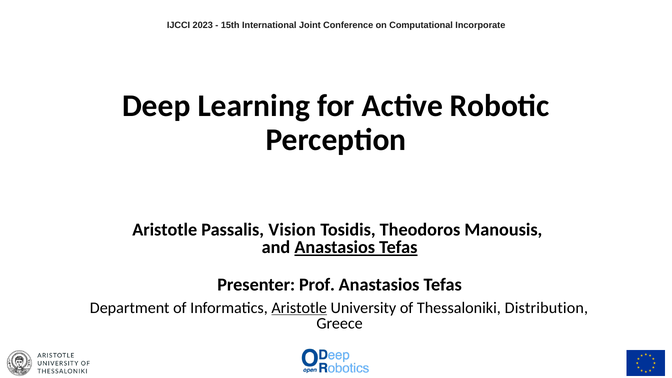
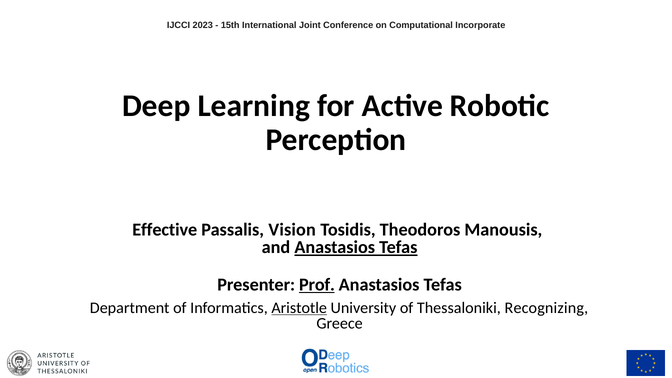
Aristotle: Aristotle -> Effective (165, 230)
Prof underline: none -> present (317, 285)
Distribution: Distribution -> Recognizing (546, 308)
